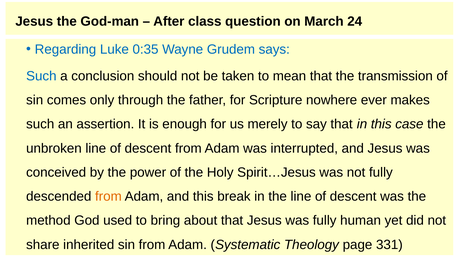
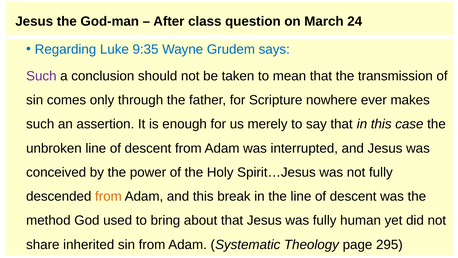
0:35: 0:35 -> 9:35 (145, 49)
Such colour: blue -> purple (41, 76)
331: 331 -> 295 (389, 244)
